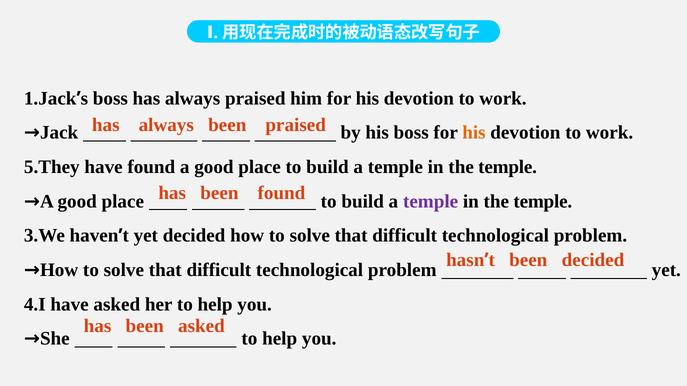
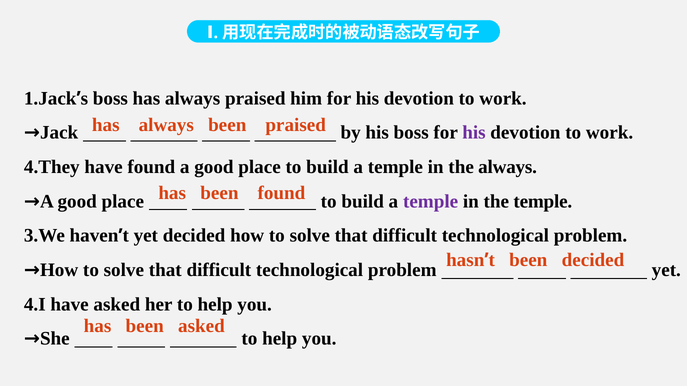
his colour: orange -> purple (474, 133)
5.They: 5.They -> 4.They (52, 167)
temple: temple -> always (508, 167)
